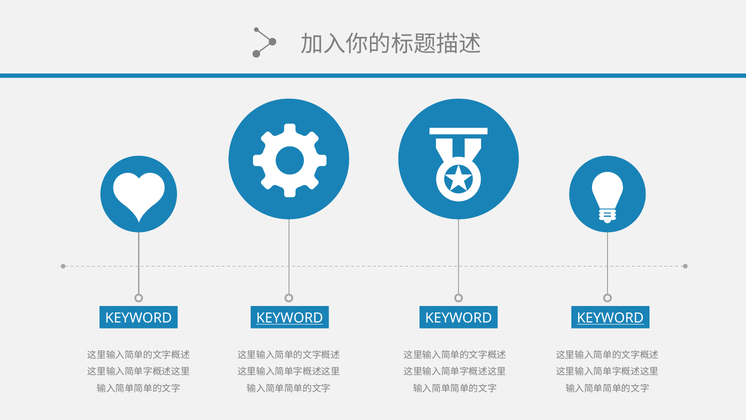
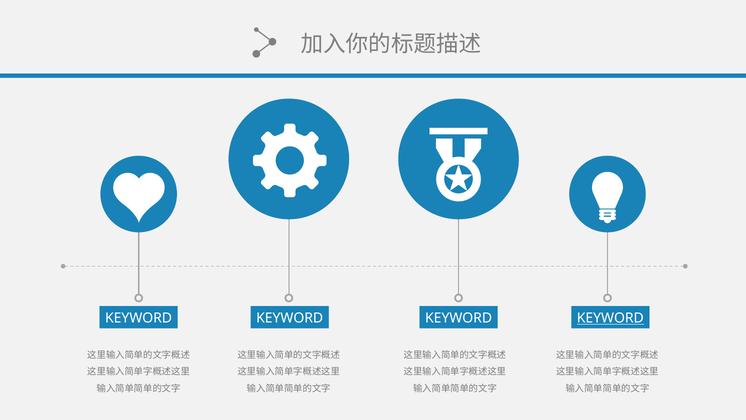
KEYWORD underline: present -> none (290, 318)
